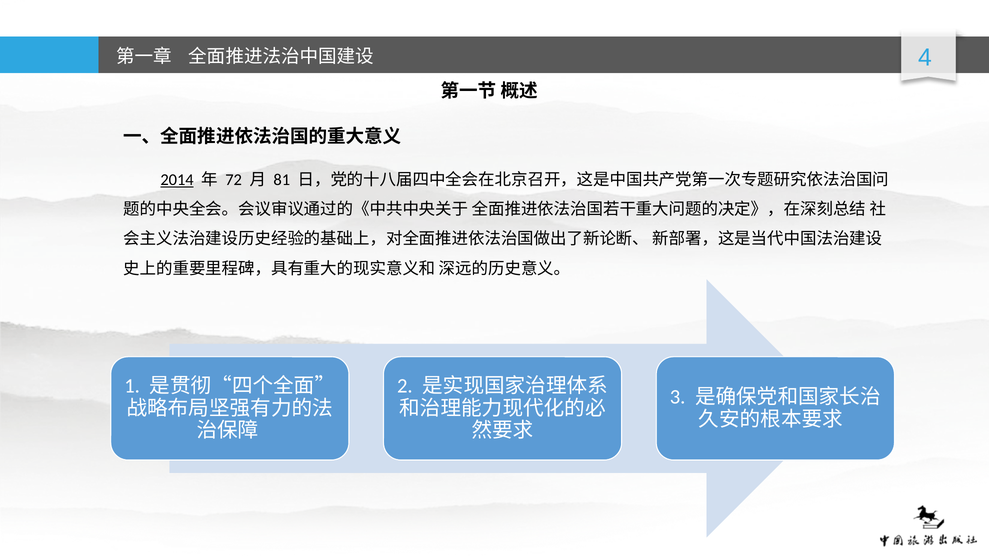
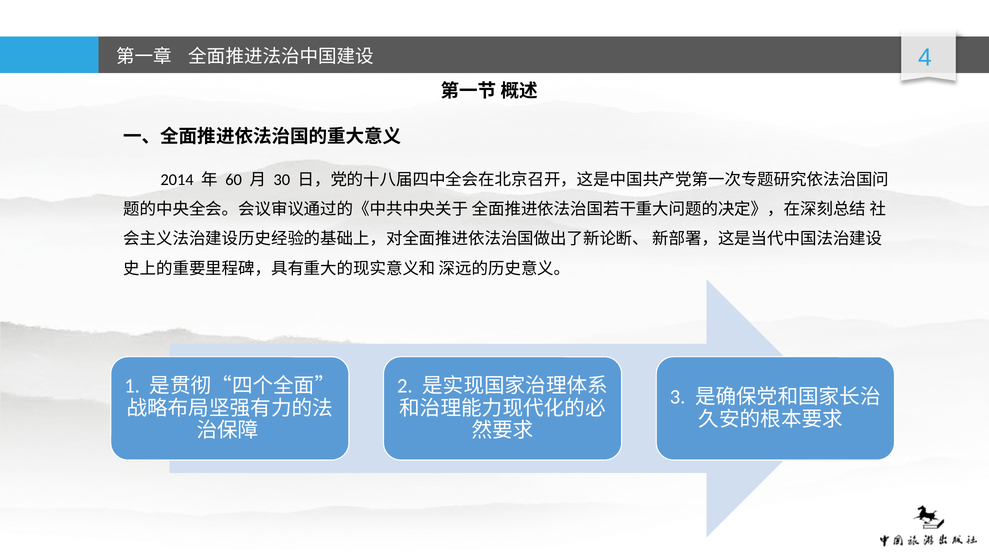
2014 underline: present -> none (177, 180)
72: 72 -> 60 (234, 180)
81: 81 -> 30 (282, 180)
